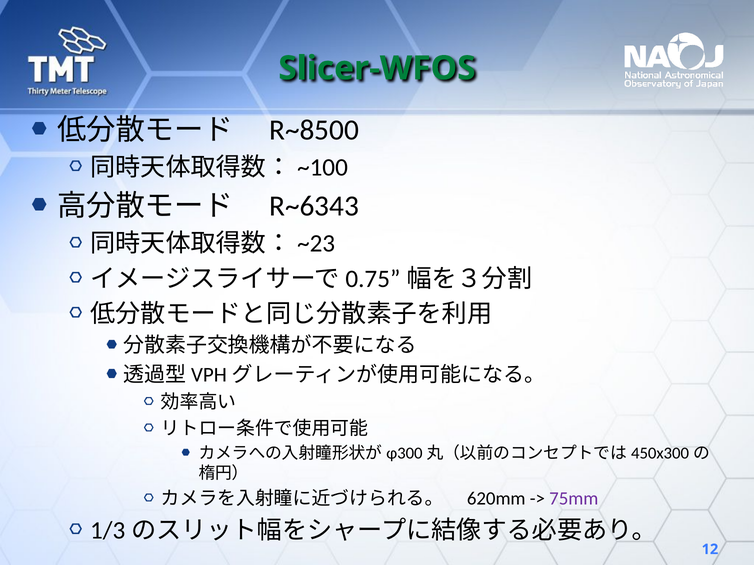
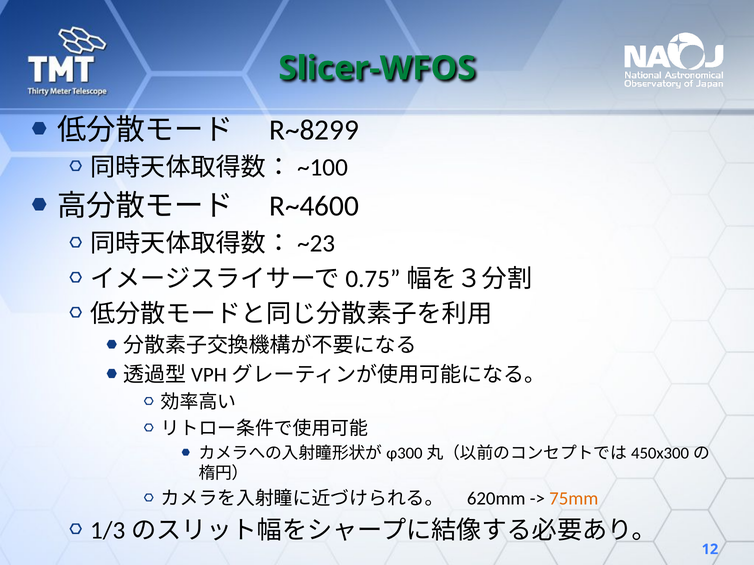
R~8500: R~8500 -> R~8299 (314, 130)
R~6343: R~6343 -> R~4600 (314, 206)
75mm colour: purple -> orange (574, 499)
